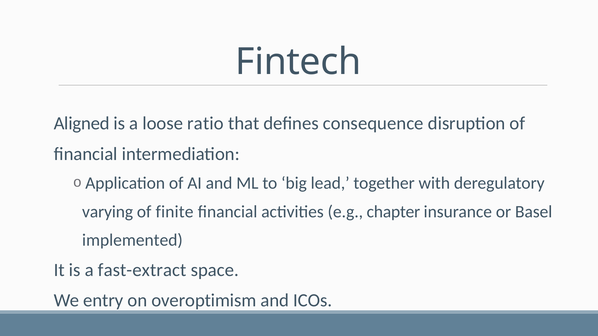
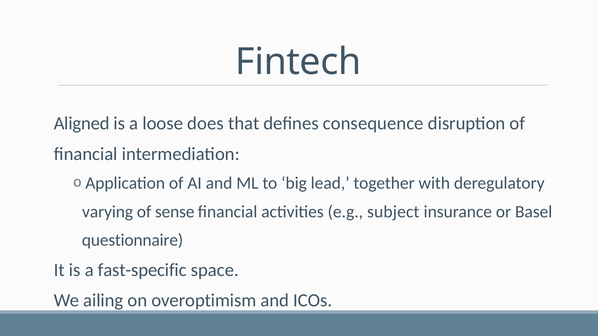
ratio: ratio -> does (206, 123)
finite: finite -> sense (175, 212)
chapter: chapter -> subject (393, 212)
implemented: implemented -> questionnaire (133, 240)
fast-extract: fast-extract -> fast-specific (142, 270)
entry: entry -> ailing (103, 301)
